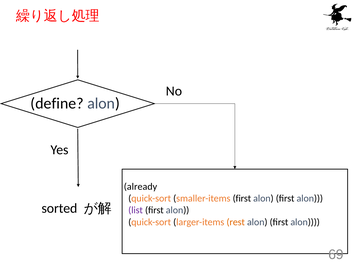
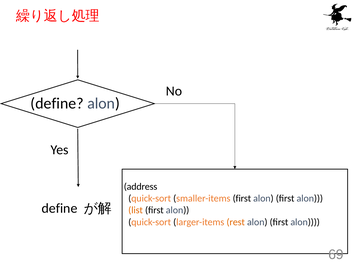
already: already -> address (141, 187)
sorted: sorted -> define (59, 209)
list colour: purple -> orange (136, 210)
